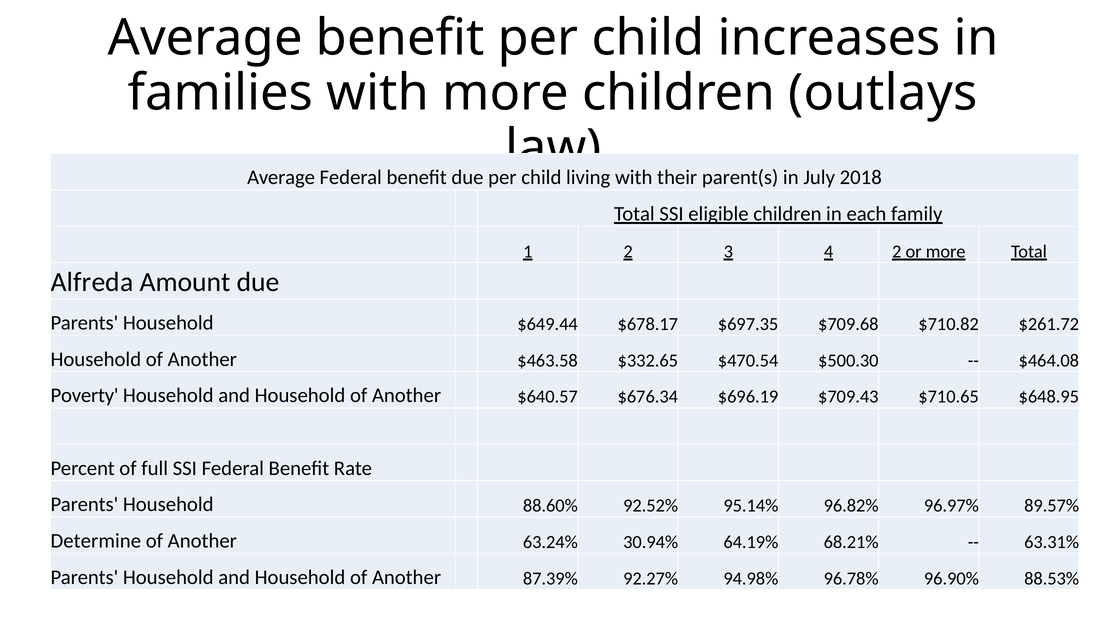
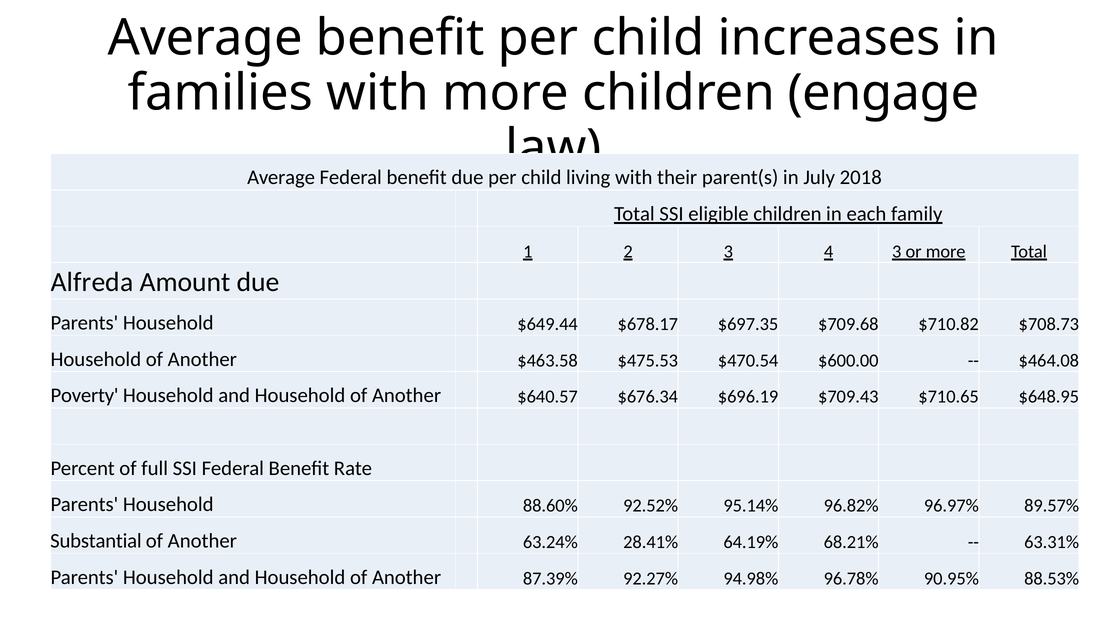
outlays: outlays -> engage (883, 93)
4 2: 2 -> 3 (897, 251)
$261.72: $261.72 -> $708.73 (1049, 324)
$332.65: $332.65 -> $475.53 (648, 360)
$500.30: $500.30 -> $600.00 (848, 360)
Determine: Determine -> Substantial (96, 541)
30.94%: 30.94% -> 28.41% (651, 542)
96.90%: 96.90% -> 90.95% (951, 578)
